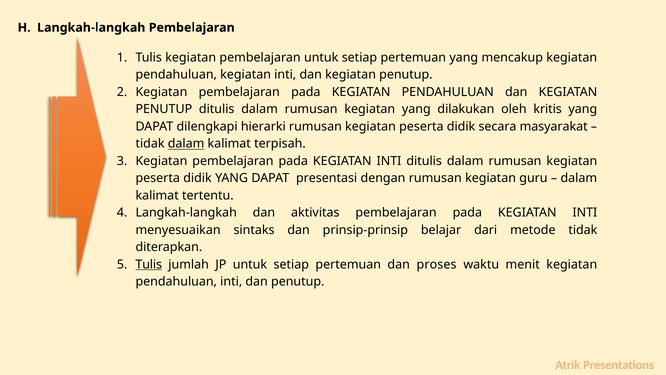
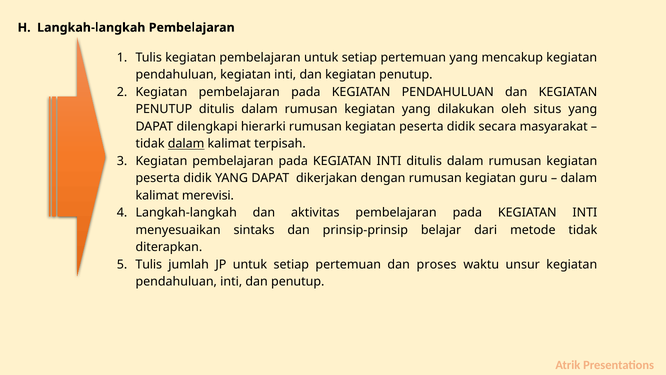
kritis: kritis -> situs (547, 109)
presentasi: presentasi -> dikerjakan (327, 178)
tertentu: tertentu -> merevisi (208, 195)
Tulis underline: present -> none (149, 264)
menit: menit -> unsur (523, 264)
